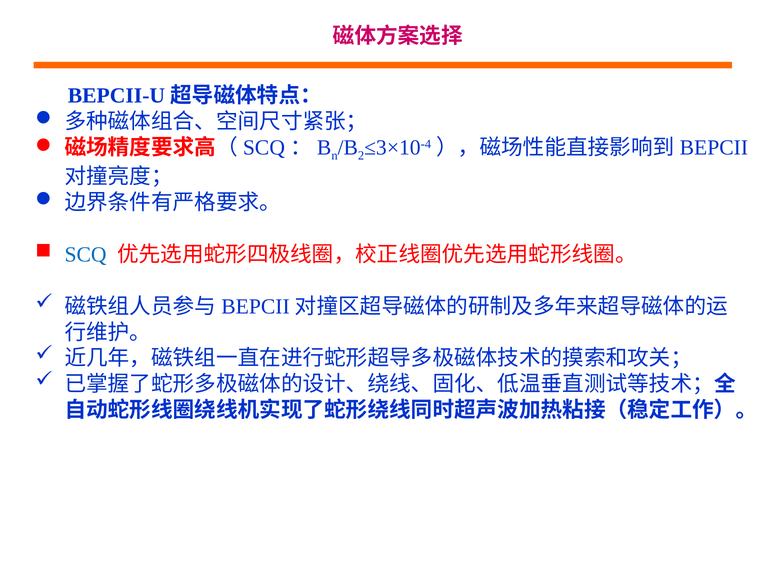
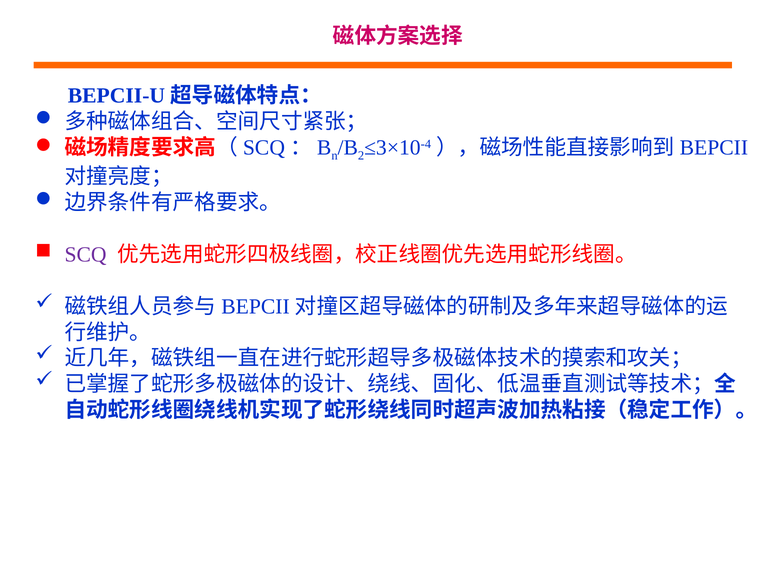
SCQ colour: blue -> purple (86, 255)
